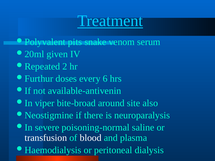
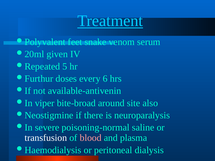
pits: pits -> feet (75, 42)
2: 2 -> 5 (65, 67)
blood colour: white -> pink (91, 138)
